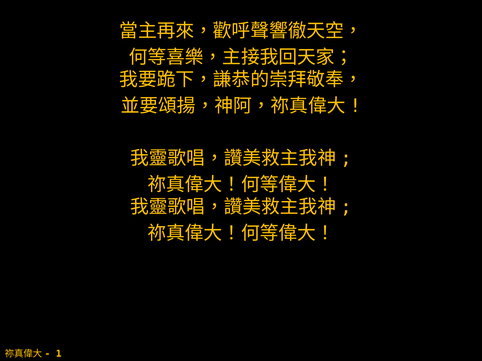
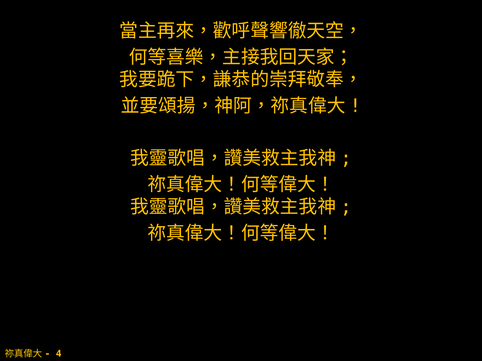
1: 1 -> 4 (59, 354)
